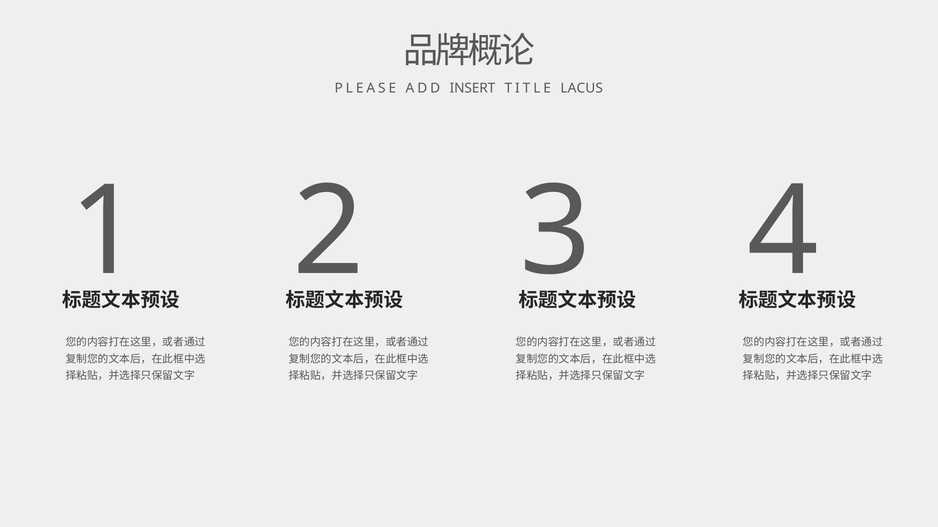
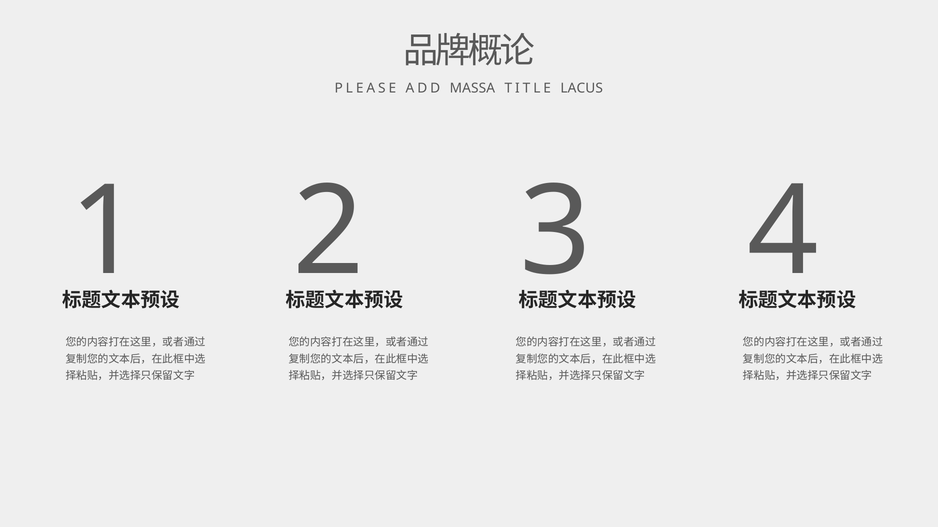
INSERT: INSERT -> MASSA (472, 88)
